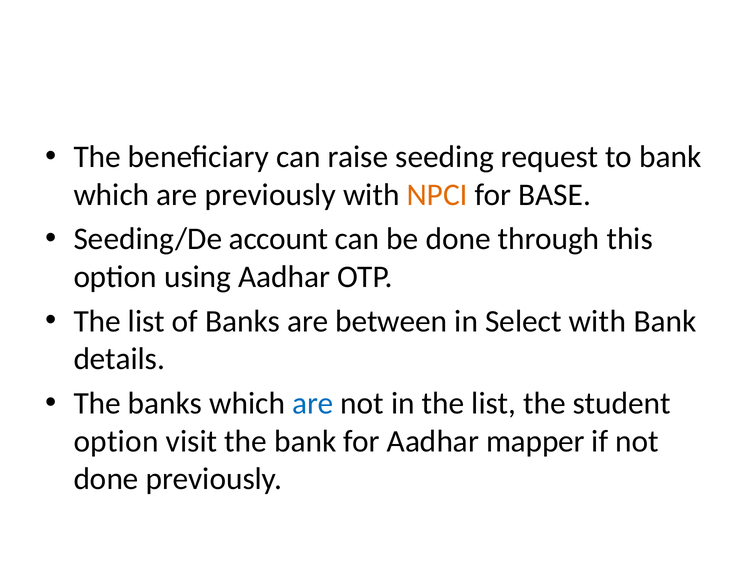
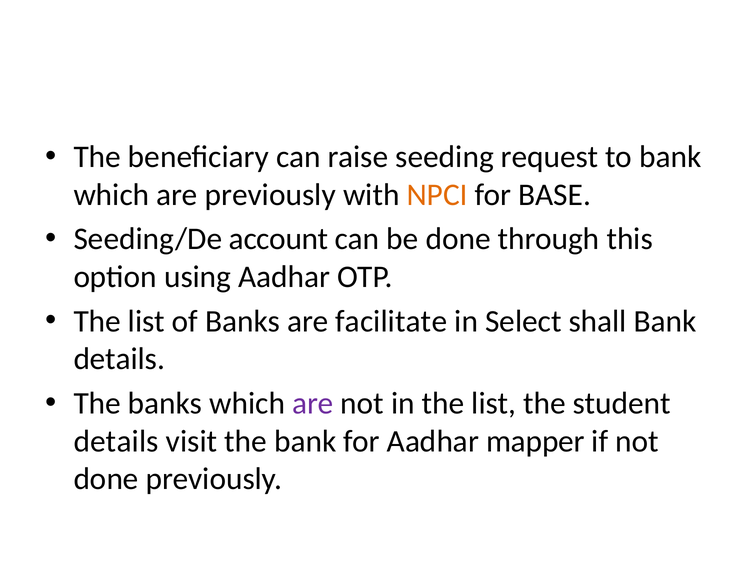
between: between -> facilitate (391, 321)
Select with: with -> shall (598, 321)
are colour: blue -> purple (313, 403)
option: option -> details (116, 441)
